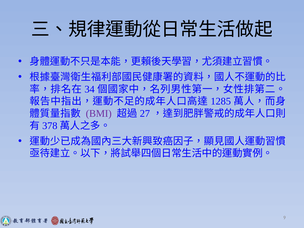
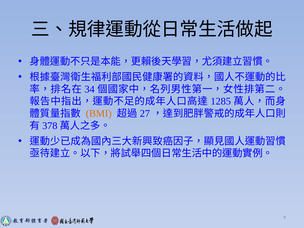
BMI colour: purple -> orange (99, 114)
